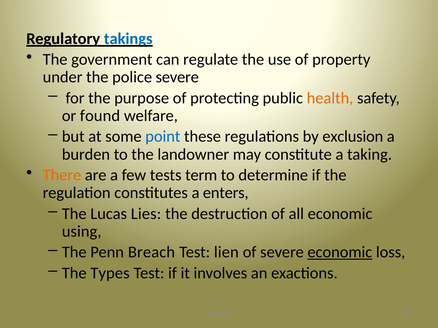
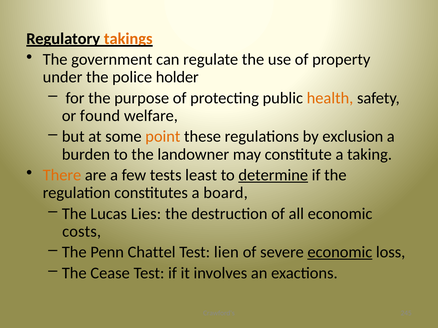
takings colour: blue -> orange (128, 39)
police severe: severe -> holder (177, 77)
point colour: blue -> orange (163, 137)
term: term -> least (201, 175)
determine underline: none -> present (273, 175)
enters: enters -> board (226, 193)
using: using -> costs (82, 232)
Breach: Breach -> Chattel (152, 253)
Types: Types -> Cease (110, 273)
